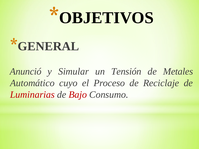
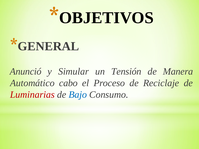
Metales: Metales -> Manera (178, 72)
cuyo: cuyo -> cabo (68, 83)
Bajo colour: red -> blue (78, 95)
